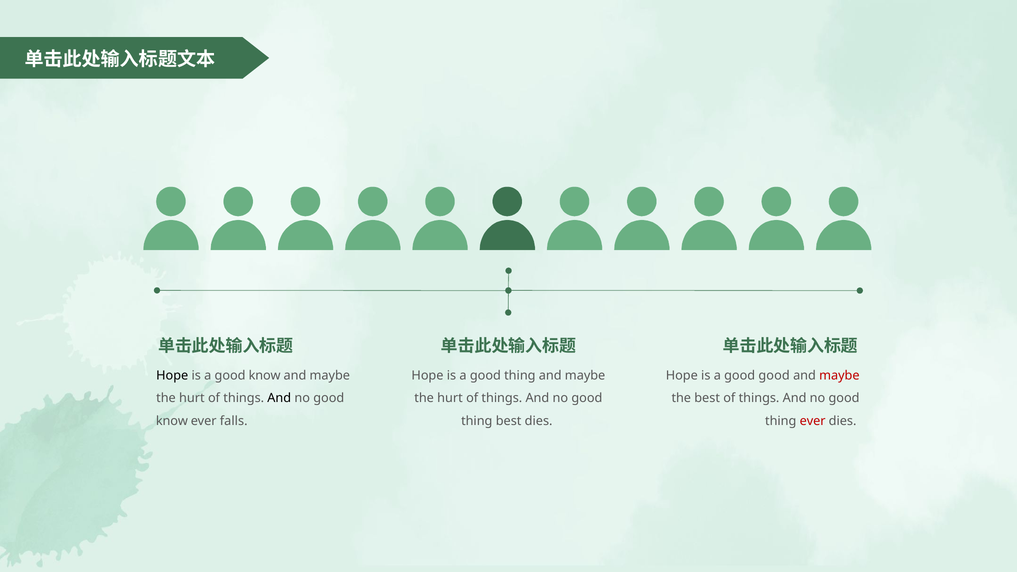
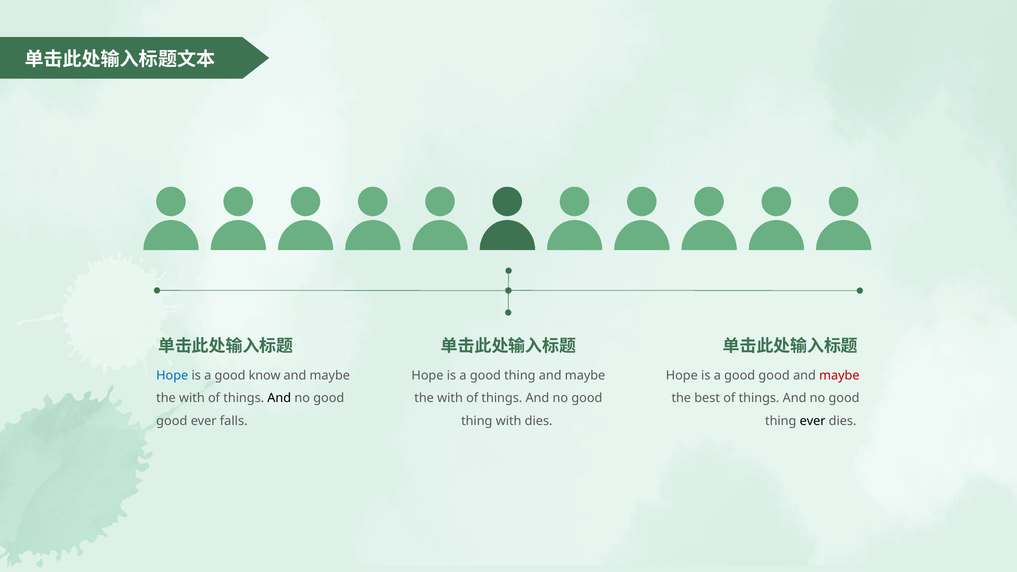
Hope colour: black -> blue (172, 375)
hurt: hurt -> with (192, 398)
hurt: hurt -> with (450, 398)
know: know -> good (172, 421)
thing best: best -> with (509, 421)
ever colour: red -> black (813, 421)
